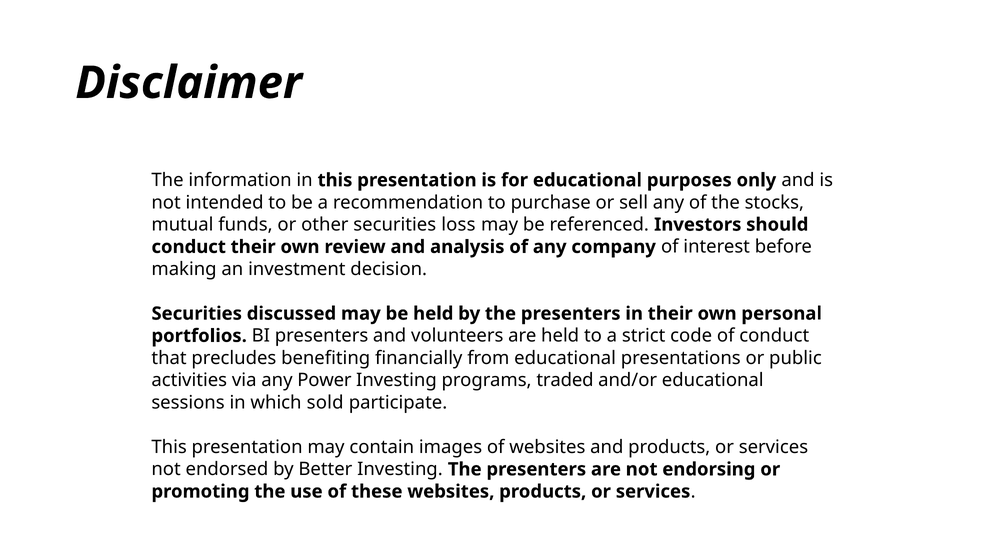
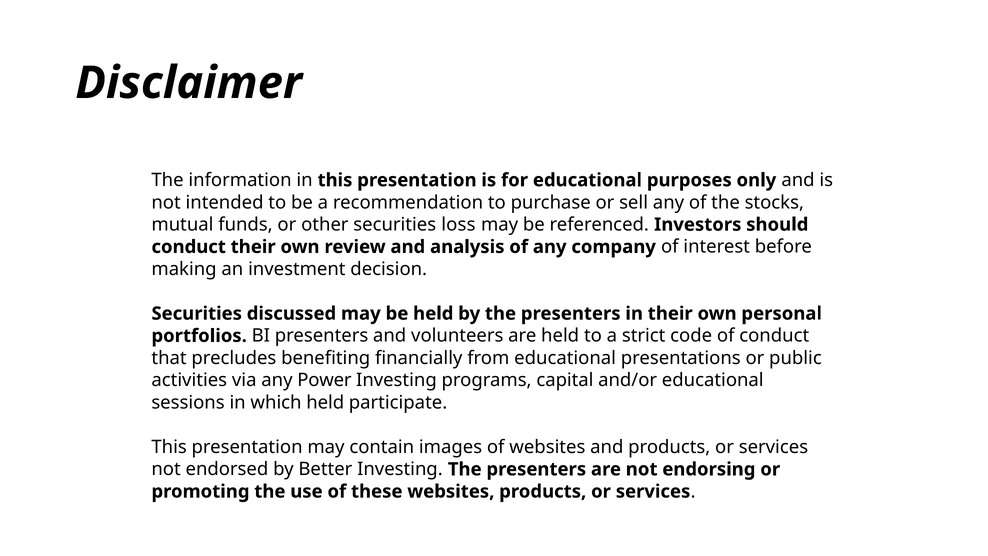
traded: traded -> capital (565, 380)
which sold: sold -> held (325, 402)
